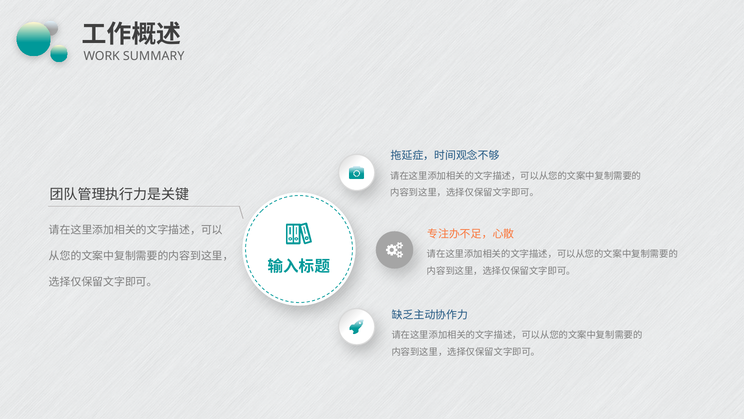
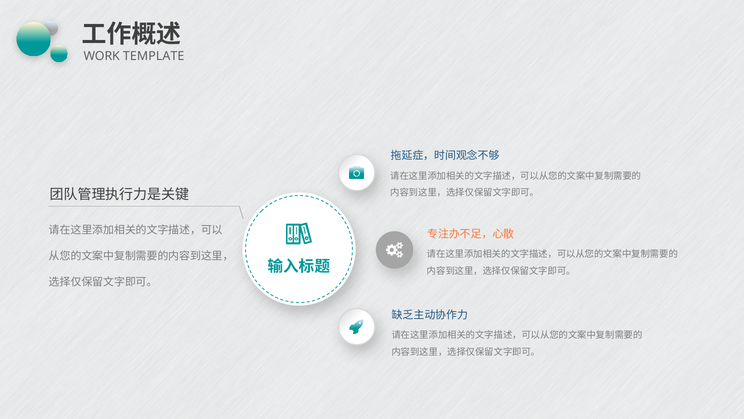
SUMMARY: SUMMARY -> TEMPLATE (154, 56)
